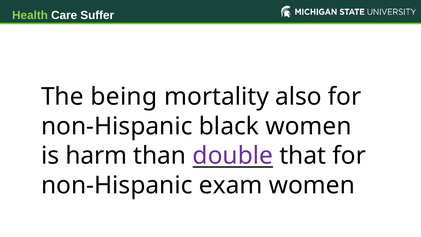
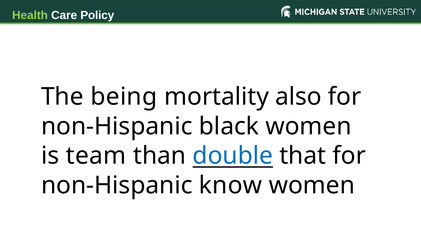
Suffer: Suffer -> Policy (97, 15)
harm: harm -> team (96, 156)
double colour: purple -> blue (233, 156)
exam: exam -> know (231, 185)
